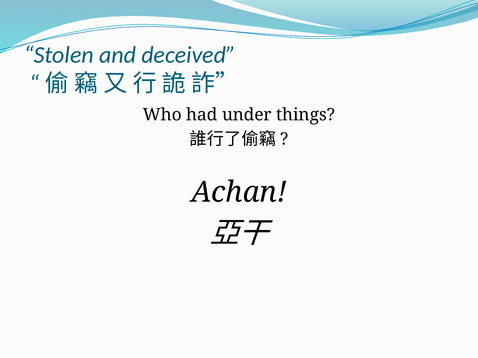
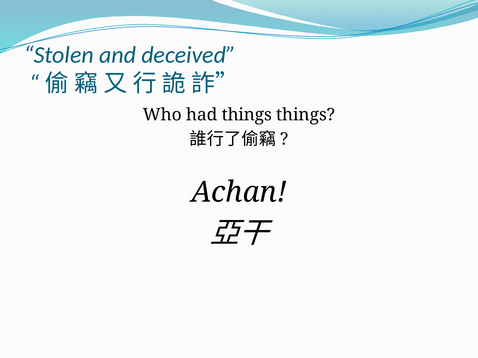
had under: under -> things (247, 115)
